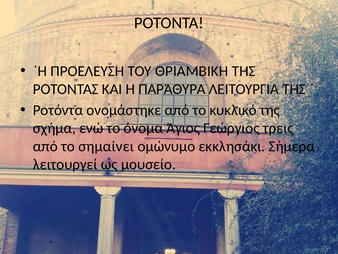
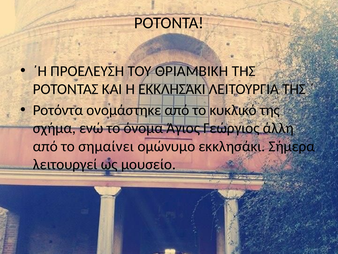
Η ΠΑΡΆΘΥΡΑ: ΠΑΡΆΘΥΡΑ -> ΕΚΚΛΗΣΆΚΙ (172, 89)
τρεις: τρεις -> άλλη (278, 128)
